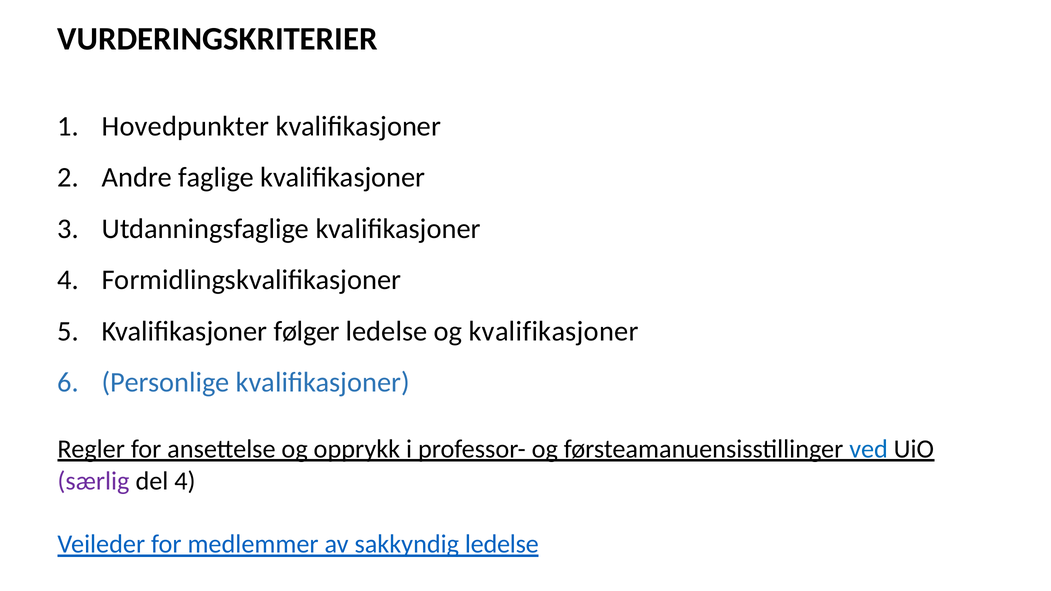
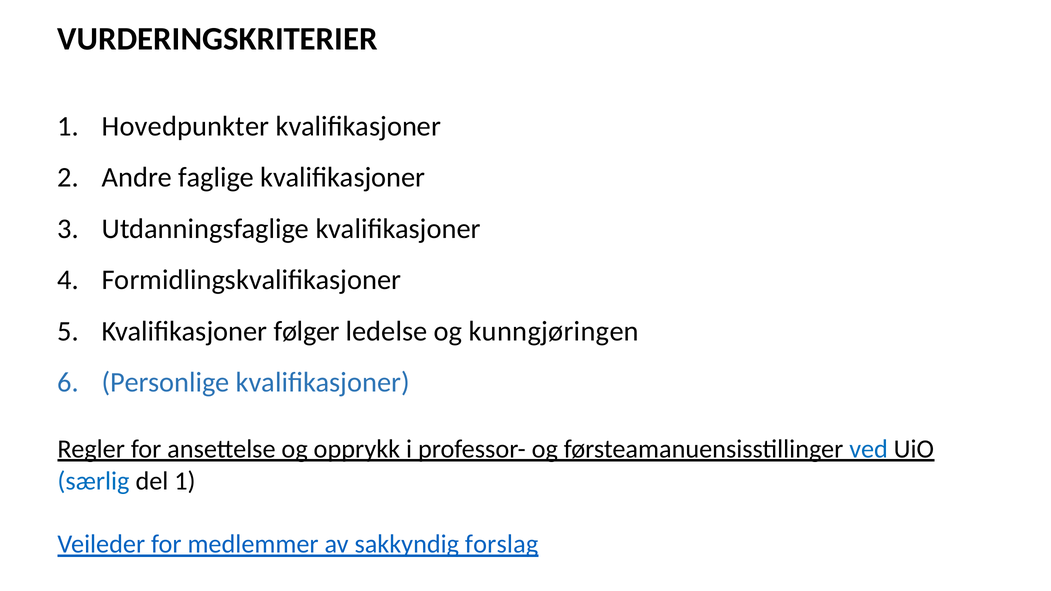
og kvalifikasjoner: kvalifikasjoner -> kunngjøringen (554, 331)
særlig colour: purple -> blue (93, 481)
del 4: 4 -> 1 (185, 481)
sakkyndig ledelse: ledelse -> forslag (502, 544)
